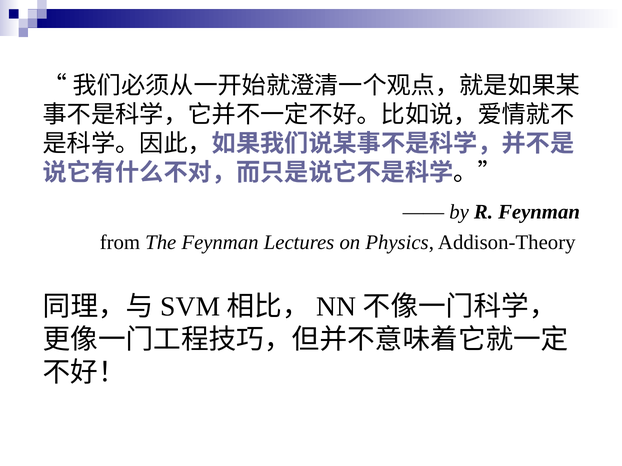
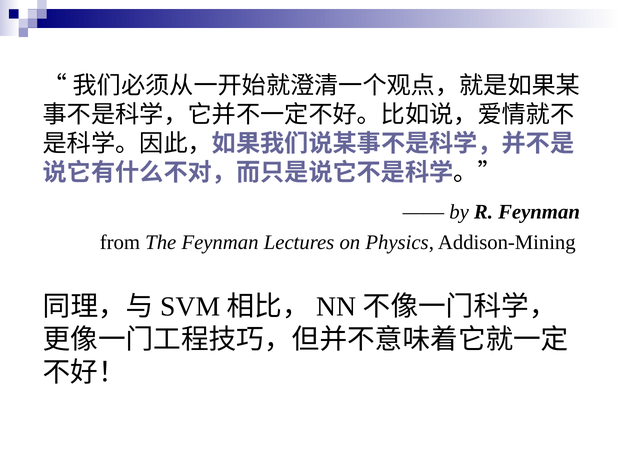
Addison-Theory: Addison-Theory -> Addison-Mining (507, 243)
